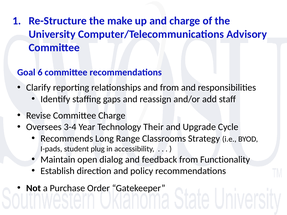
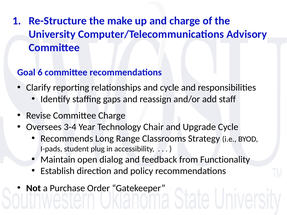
and from: from -> cycle (169, 88)
Their: Their -> Chair (153, 127)
